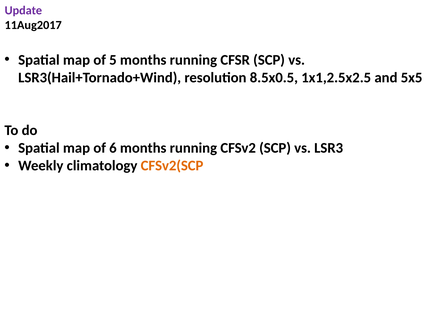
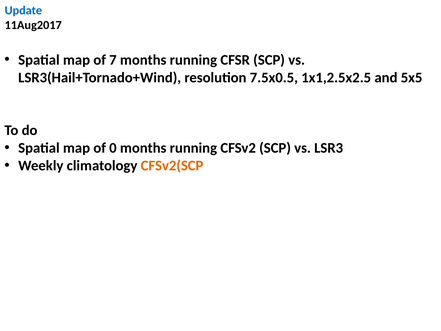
Update colour: purple -> blue (23, 10)
5: 5 -> 7 (113, 60)
8.5x0.5: 8.5x0.5 -> 7.5x0.5 (274, 77)
6: 6 -> 0 (113, 148)
